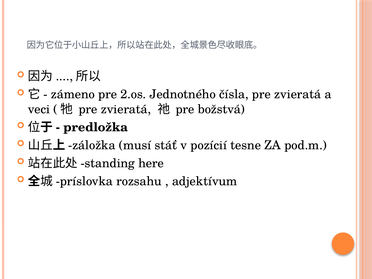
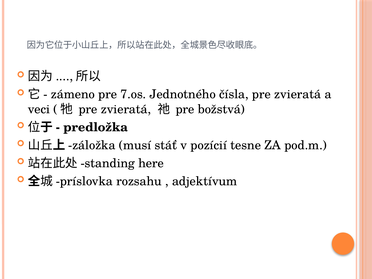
2.os: 2.os -> 7.os (133, 94)
